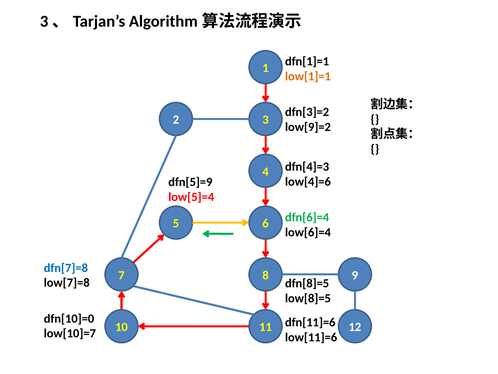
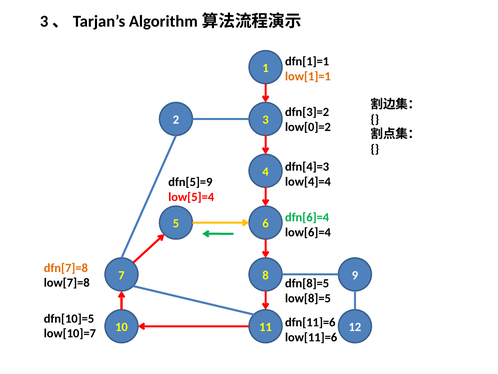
low[9]=2: low[9]=2 -> low[0]=2 (308, 127)
low[4]=6: low[4]=6 -> low[4]=4 (308, 181)
dfn[7]=8 colour: blue -> orange (66, 268)
dfn[10]=0: dfn[10]=0 -> dfn[10]=5 (69, 318)
